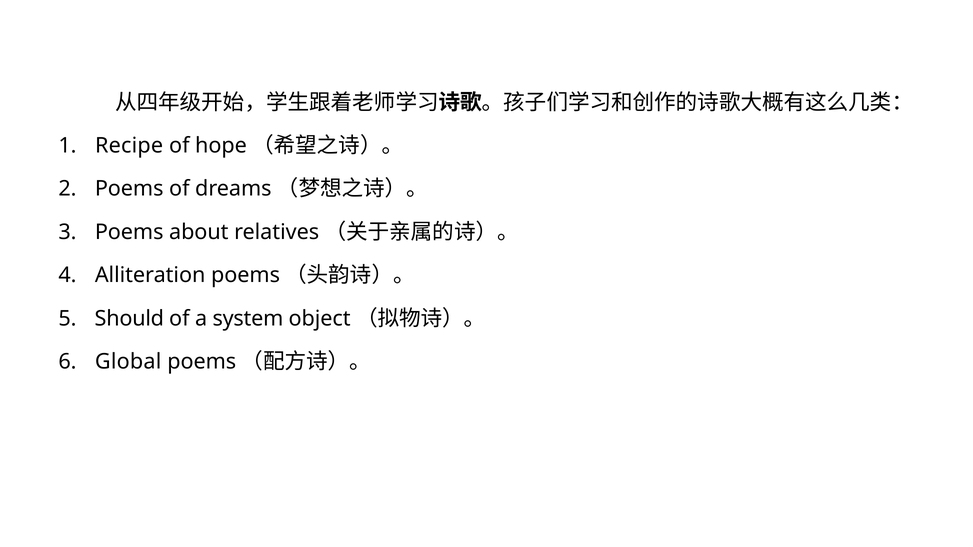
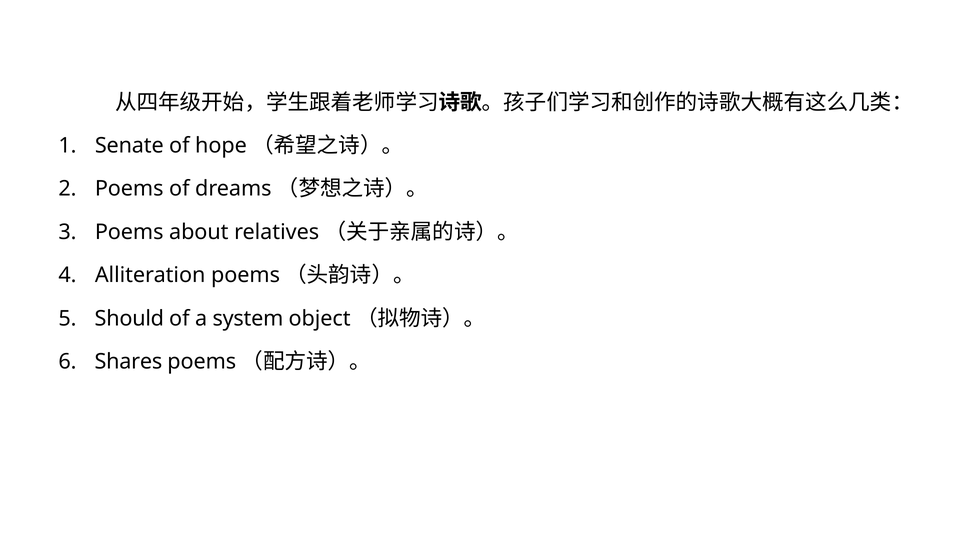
Recipe: Recipe -> Senate (129, 146)
Global: Global -> Shares (128, 362)
